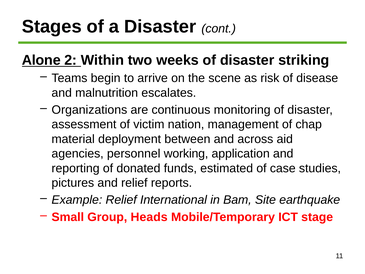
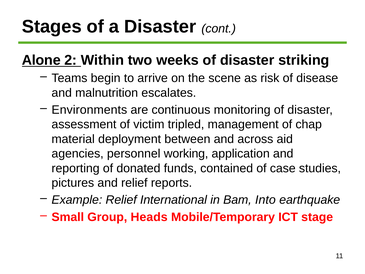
Organizations: Organizations -> Environments (89, 110)
nation: nation -> tripled (186, 124)
estimated: estimated -> contained (227, 168)
Site: Site -> Into (265, 200)
